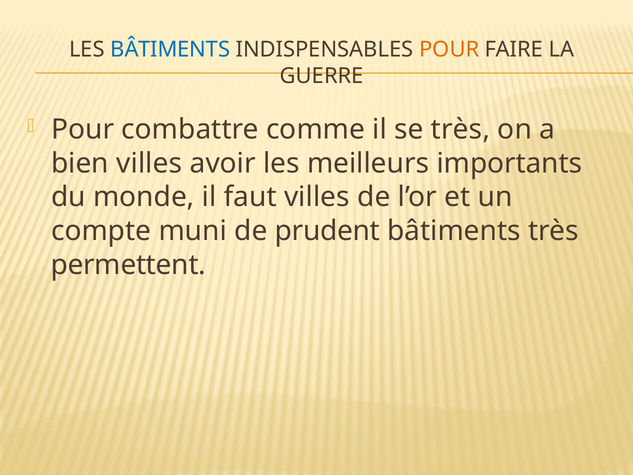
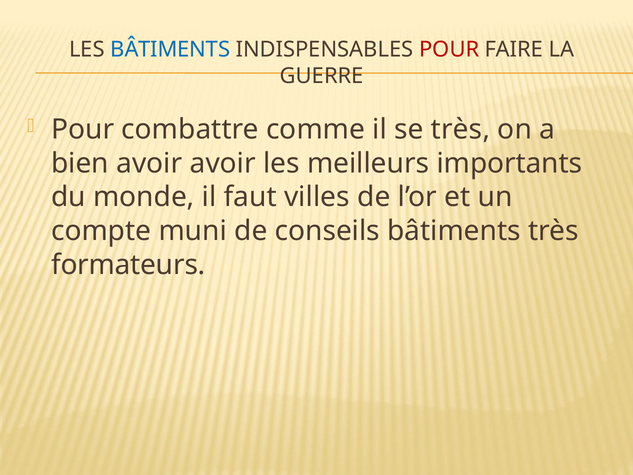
POUR colour: orange -> red (449, 49)
bien villes: villes -> avoir (149, 163)
prudent: prudent -> conseils (327, 231)
permettent: permettent -> formateurs (128, 265)
